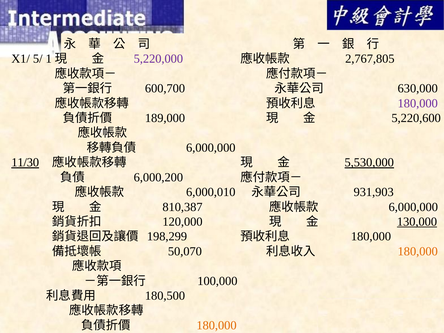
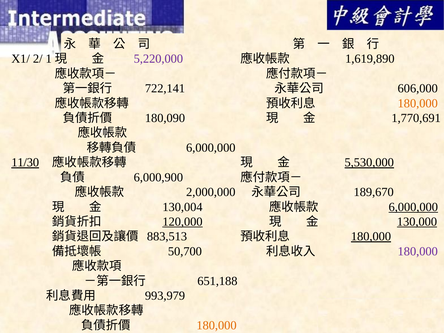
5/: 5/ -> 2/ (38, 59)
2,767,805: 2,767,805 -> 1,619,890 (370, 59)
630,000: 630,000 -> 606,000 (418, 88)
600,700: 600,700 -> 722,141 (165, 89)
180,000 colour: purple -> orange (418, 103)
189,000: 189,000 -> 180,090 (165, 118)
5,220,600: 5,220,600 -> 1,770,691 (416, 118)
6,000,200: 6,000,200 -> 6,000,900 (158, 177)
6,000,010: 6,000,010 -> 2,000,000 (211, 192)
931,903: 931,903 -> 189,670 (374, 192)
810,387: 810,387 -> 130,004 (182, 207)
6,000,000 underline: none -> present (413, 207)
120,000 underline: none -> present (182, 222)
180,000 underline: none -> present (371, 237)
198,299: 198,299 -> 883,513 (167, 237)
180,000 colour: orange -> purple (418, 251)
50,070: 50,070 -> 50,700 (185, 251)
100,000: 100,000 -> 651,188 (217, 281)
180,500: 180,500 -> 993,979 (165, 296)
